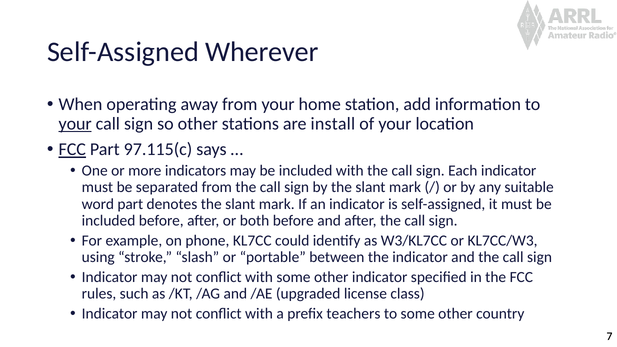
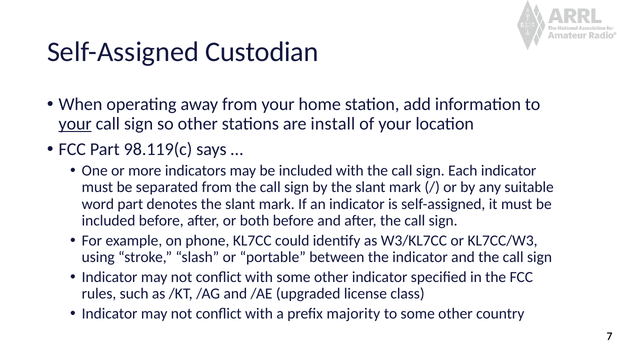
Wherever: Wherever -> Custodian (262, 52)
FCC underline: present -> none (72, 150)
97.115(c: 97.115(c -> 98.119(c (158, 150)
teachers: teachers -> majority (353, 314)
